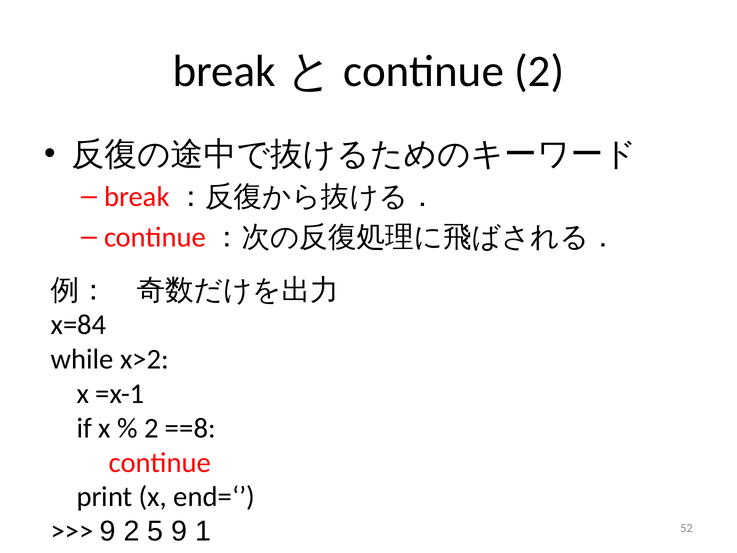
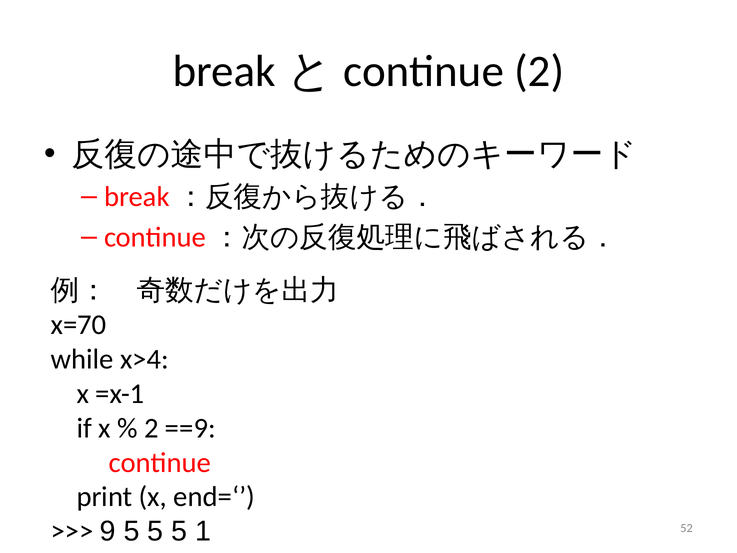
x=84: x=84 -> x=70 (79, 325)
x>2: x>2 -> x>4 (144, 359)
==8: ==8 -> ==9 (190, 428)
9 2: 2 -> 5 (132, 531)
9: 9 -> 5 (179, 531)
